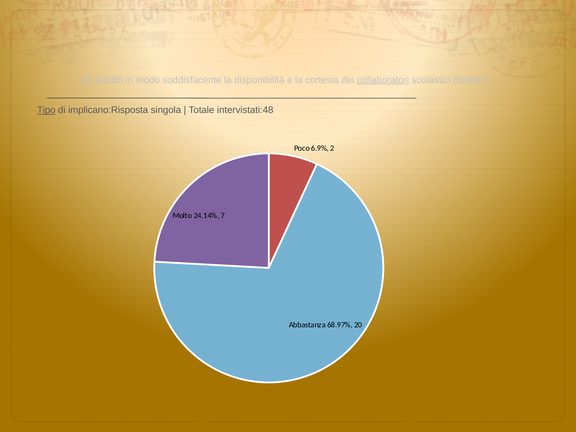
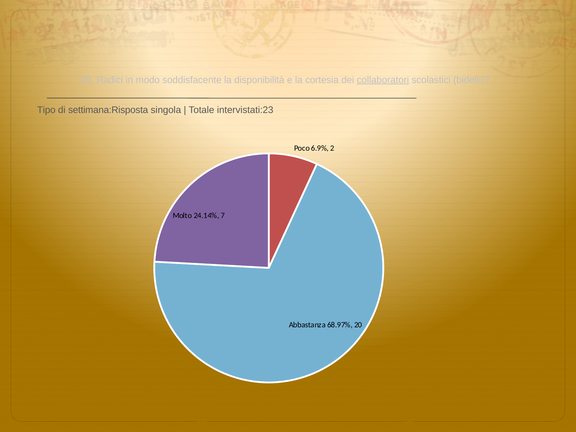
Tipo underline: present -> none (46, 110)
implicano:Risposta: implicano:Risposta -> settimana:Risposta (108, 110)
intervistati:48: intervistati:48 -> intervistati:23 (245, 110)
